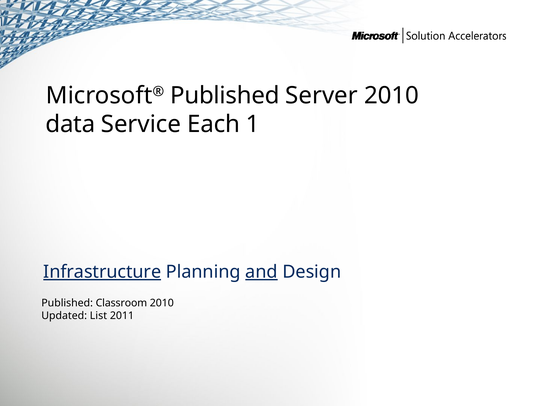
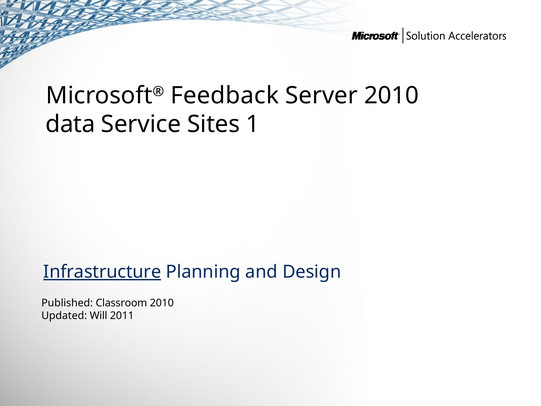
Microsoft® Published: Published -> Feedback (225, 95)
Each: Each -> Sites (214, 124)
and underline: present -> none (262, 272)
List: List -> Will (99, 315)
